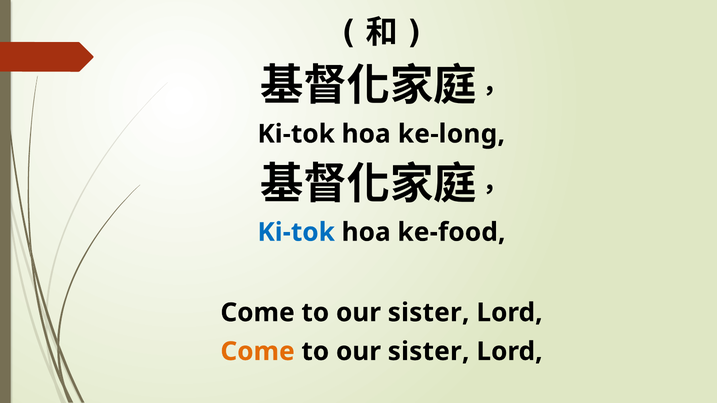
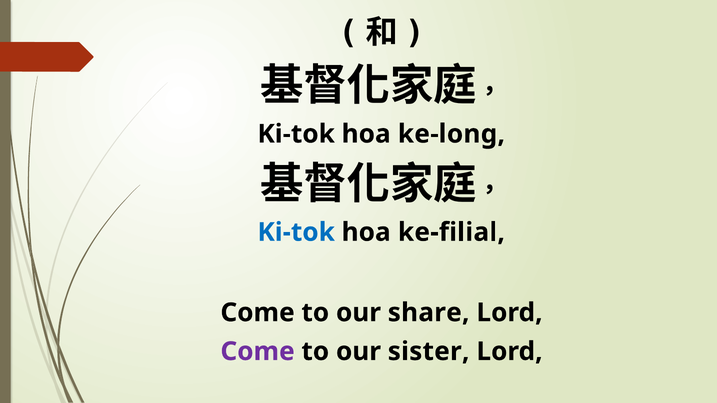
ke-food: ke-food -> ke-filial (451, 232)
sister: sister -> share (429, 313)
Come colour: orange -> purple (258, 352)
